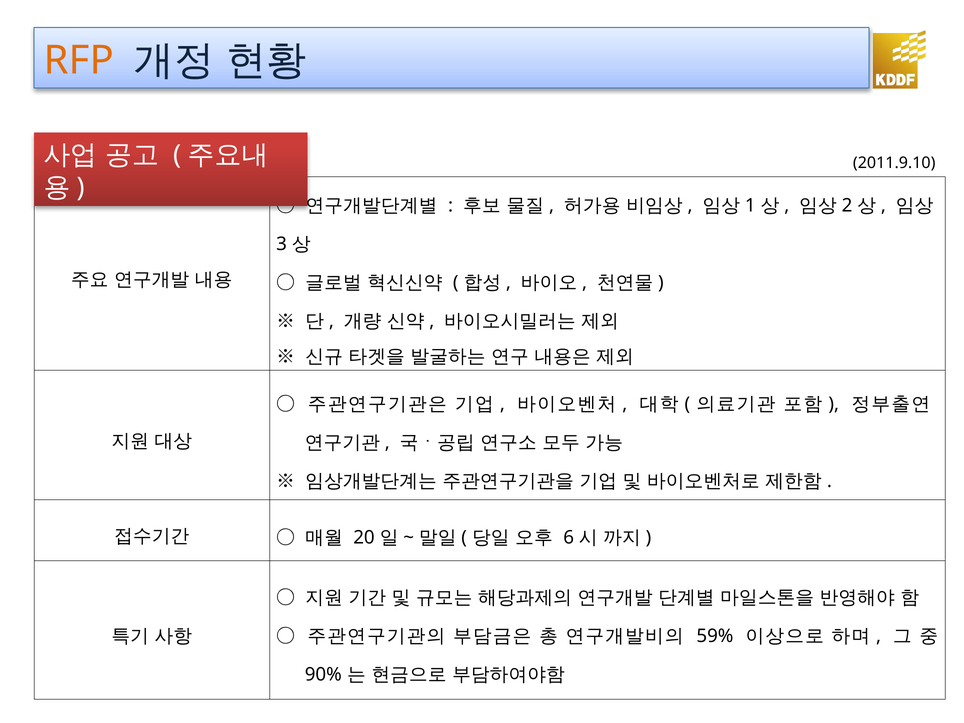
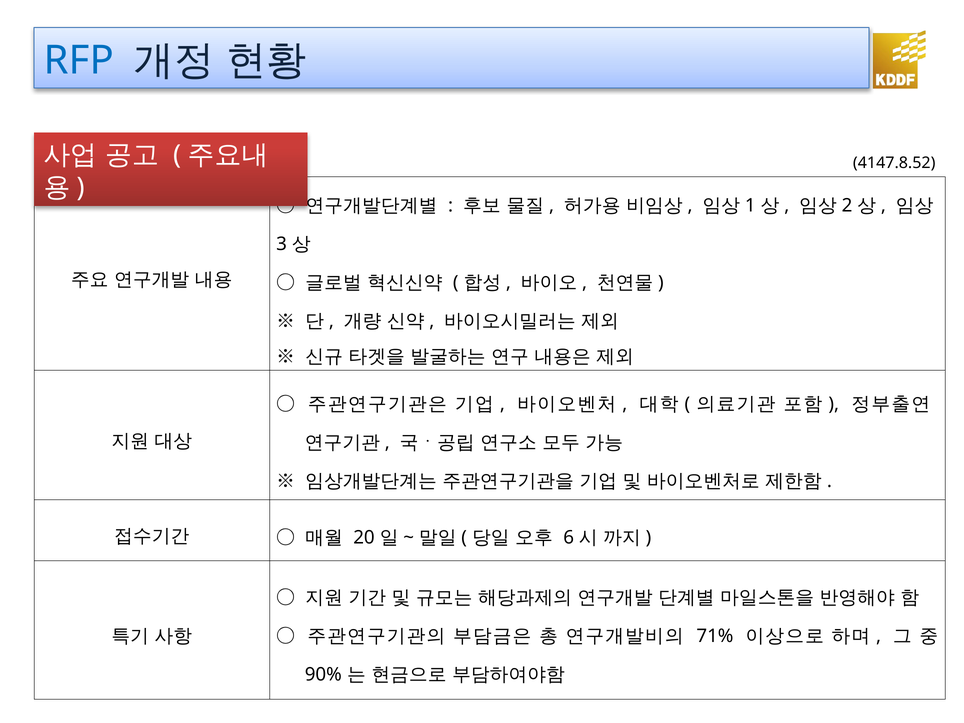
RFP colour: orange -> blue (79, 61)
2011.9.10: 2011.9.10 -> 4147.8.52 (894, 163)
59%: 59% -> 71% (715, 636)
